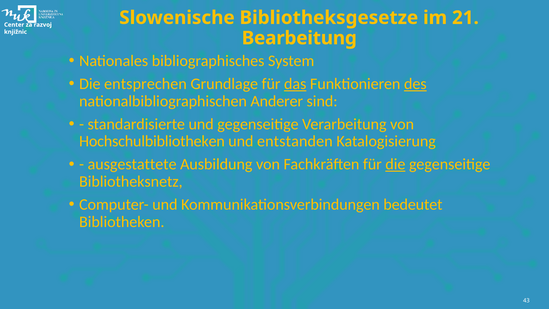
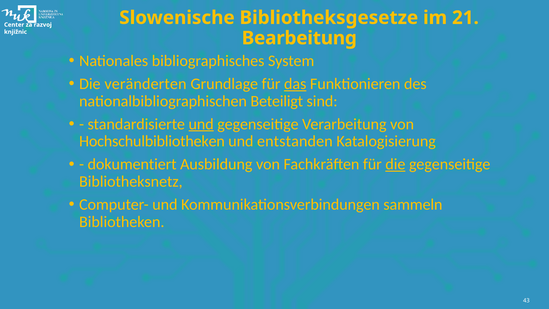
entsprechen: entsprechen -> veränderten (145, 84)
des underline: present -> none (415, 84)
Anderer: Anderer -> Beteiligt (277, 101)
und underline: none -> present (201, 124)
ausgestattete: ausgestattete -> dokumentiert (132, 164)
bedeutet: bedeutet -> sammeln (413, 205)
